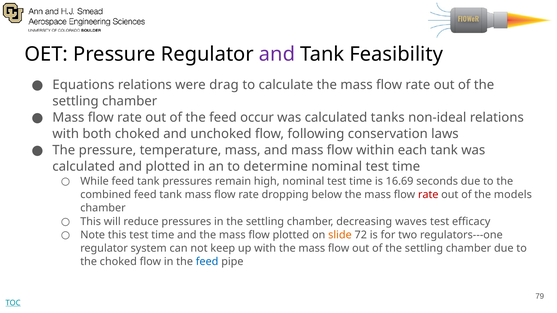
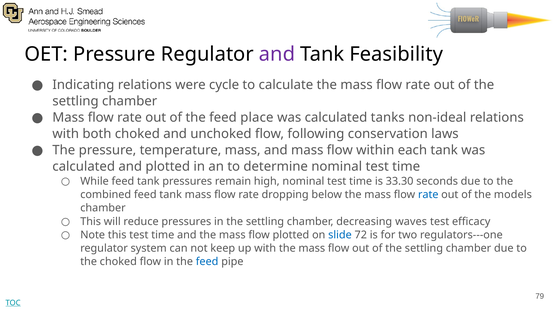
Equations: Equations -> Indicating (83, 85)
drag: drag -> cycle (224, 85)
occur: occur -> place (257, 118)
16.69: 16.69 -> 33.30 (400, 181)
rate colour: red -> blue (428, 195)
slide colour: orange -> blue (340, 235)
